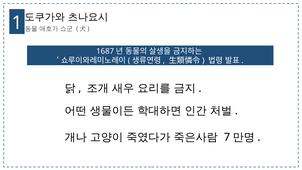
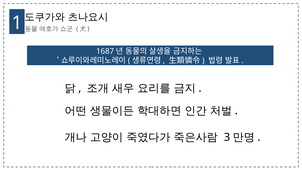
7: 7 -> 3 (227, 137)
